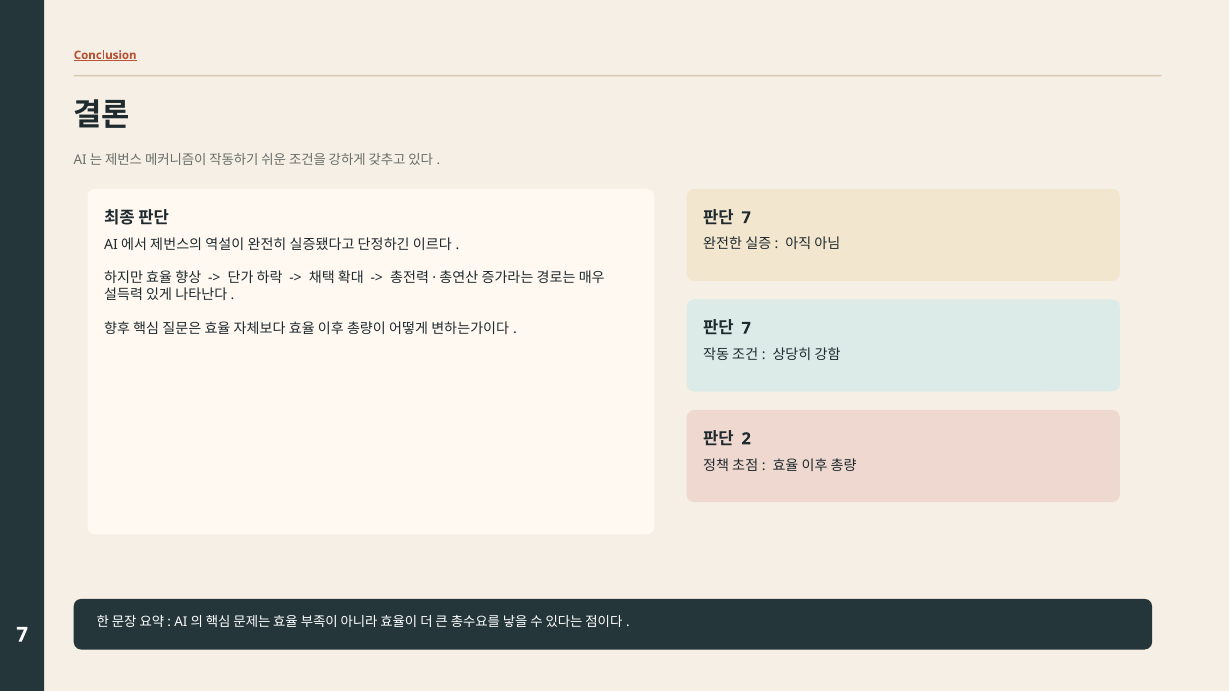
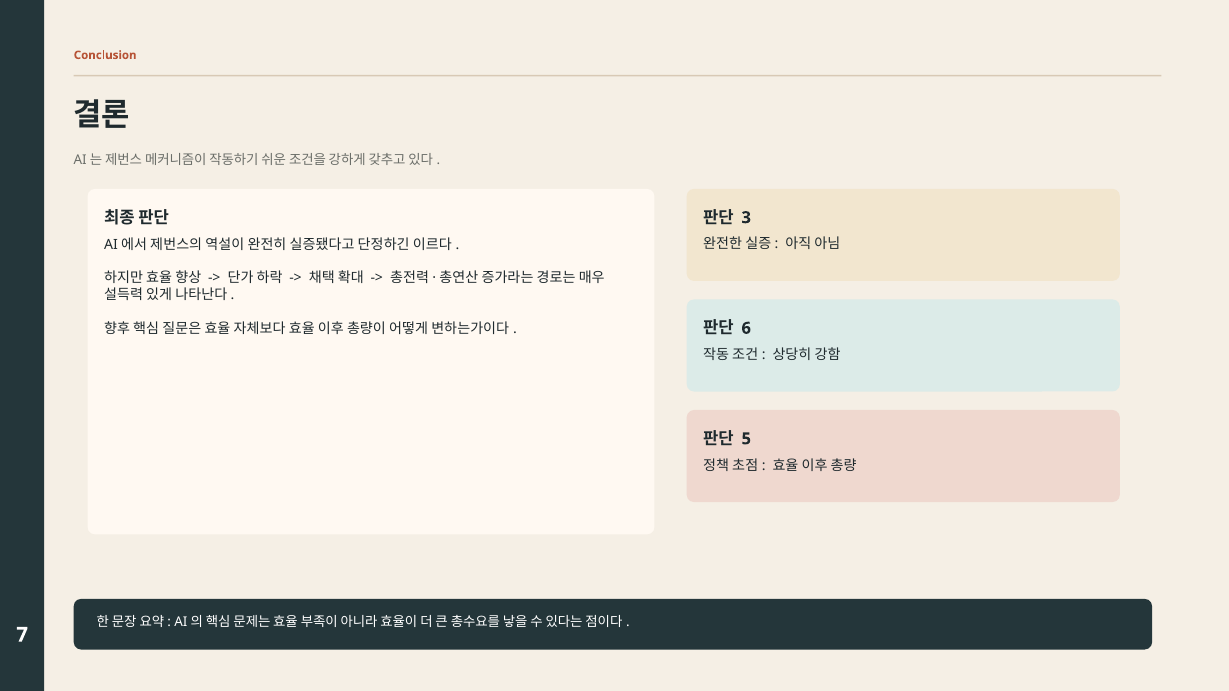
Conclusion underline: present -> none (105, 55)
7: 7 -> 3 (746, 218)
7: 7 -> 6 (746, 328)
2: 2 -> 5 (746, 439)
